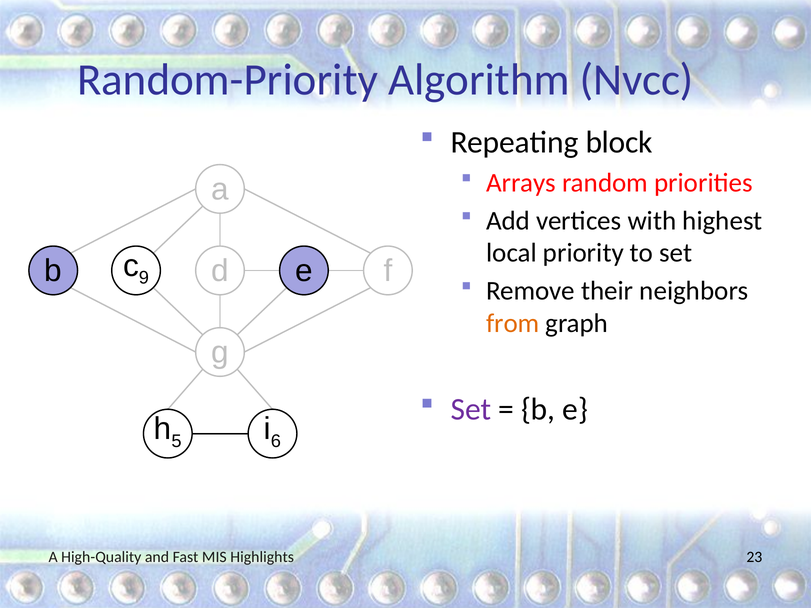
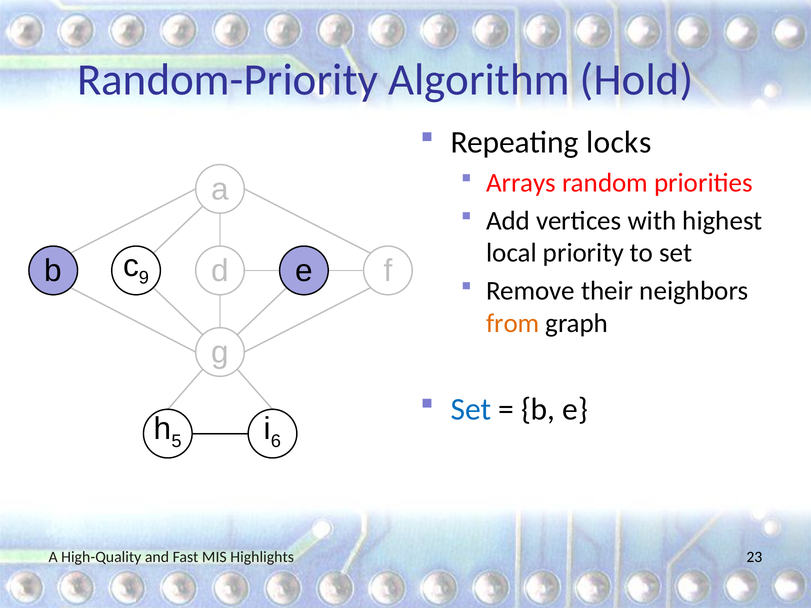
Nvcc: Nvcc -> Hold (637, 80)
block: block -> locks (619, 143)
Set colour: purple -> blue (471, 409)
